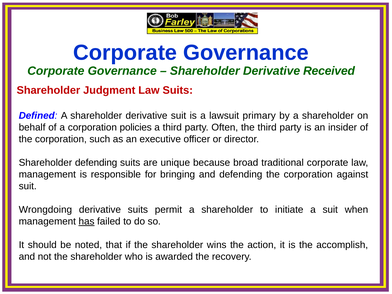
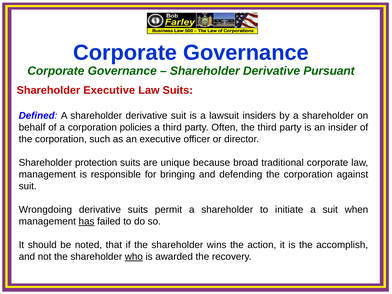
Received: Received -> Pursuant (329, 71)
Shareholder Judgment: Judgment -> Executive (109, 90)
primary: primary -> insiders (259, 116)
Shareholder defending: defending -> protection (96, 163)
who underline: none -> present (134, 257)
